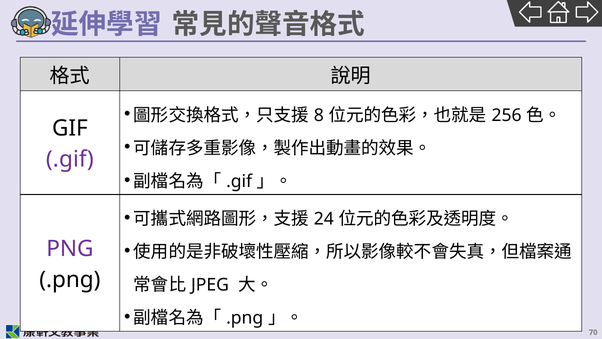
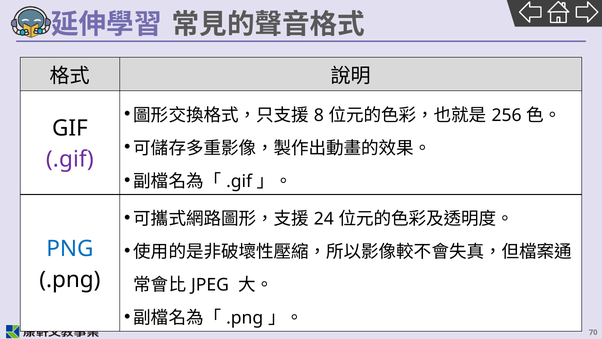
PNG colour: purple -> blue (70, 249)
